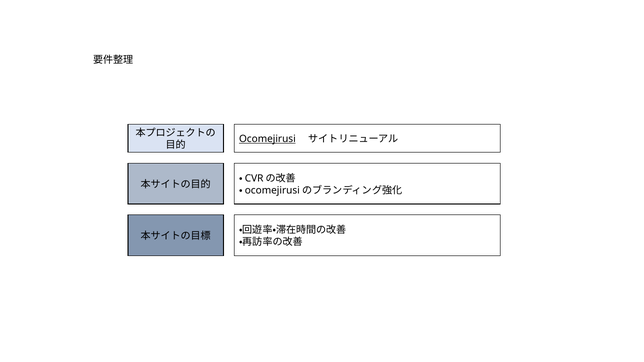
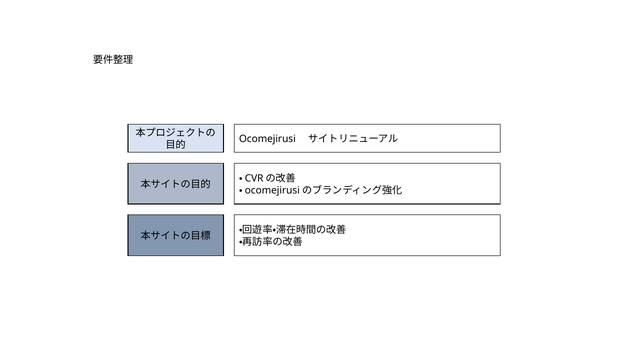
Ocomejirusi underline: present -> none (267, 139)
